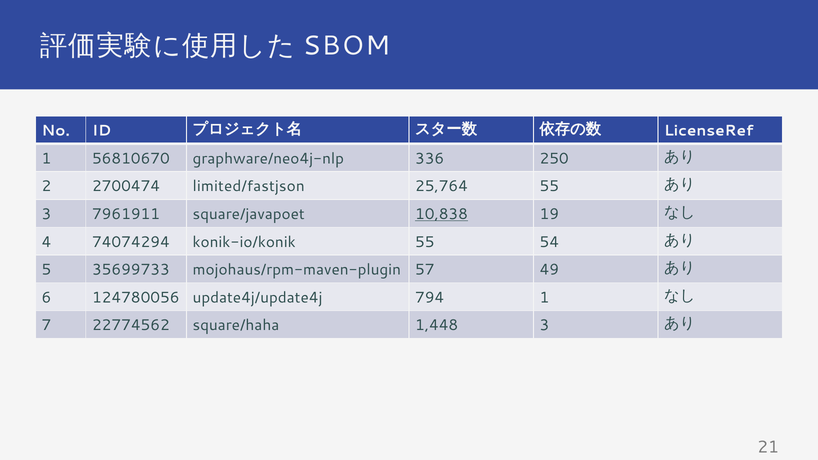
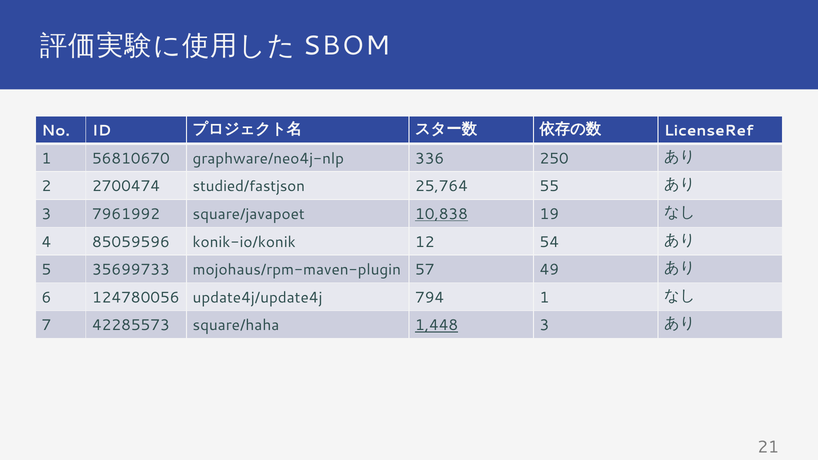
limited/fastjson: limited/fastjson -> studied/fastjson (249, 186)
7961911: 7961911 -> 7961992 (126, 214)
74074294: 74074294 -> 85059596 (131, 242)
konik-io/konik 55: 55 -> 12 (425, 242)
22774562: 22774562 -> 42285573 (131, 326)
1,448 underline: none -> present (437, 326)
